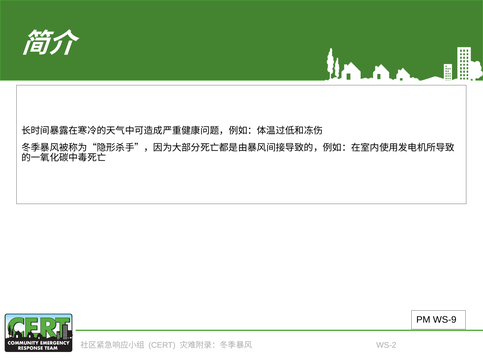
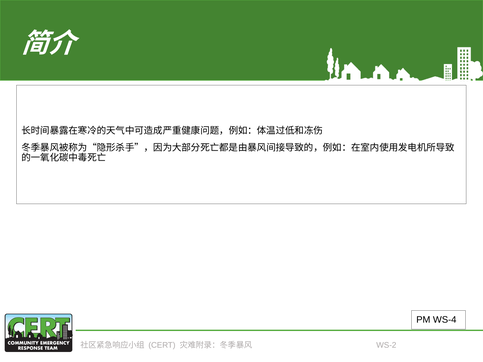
WS-9: WS-9 -> WS-4 (445, 320)
